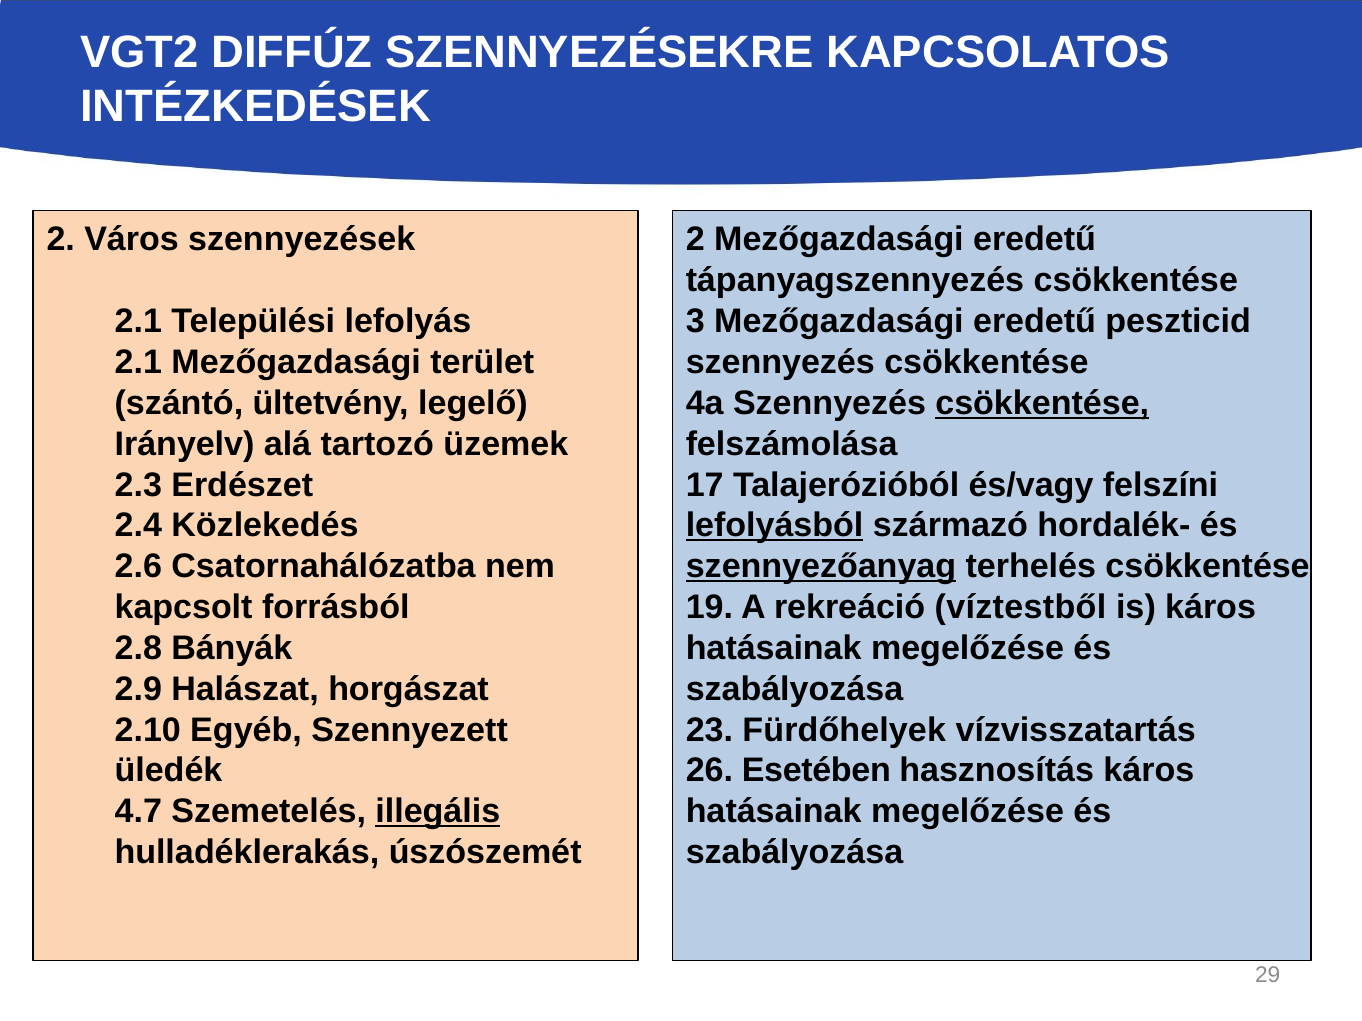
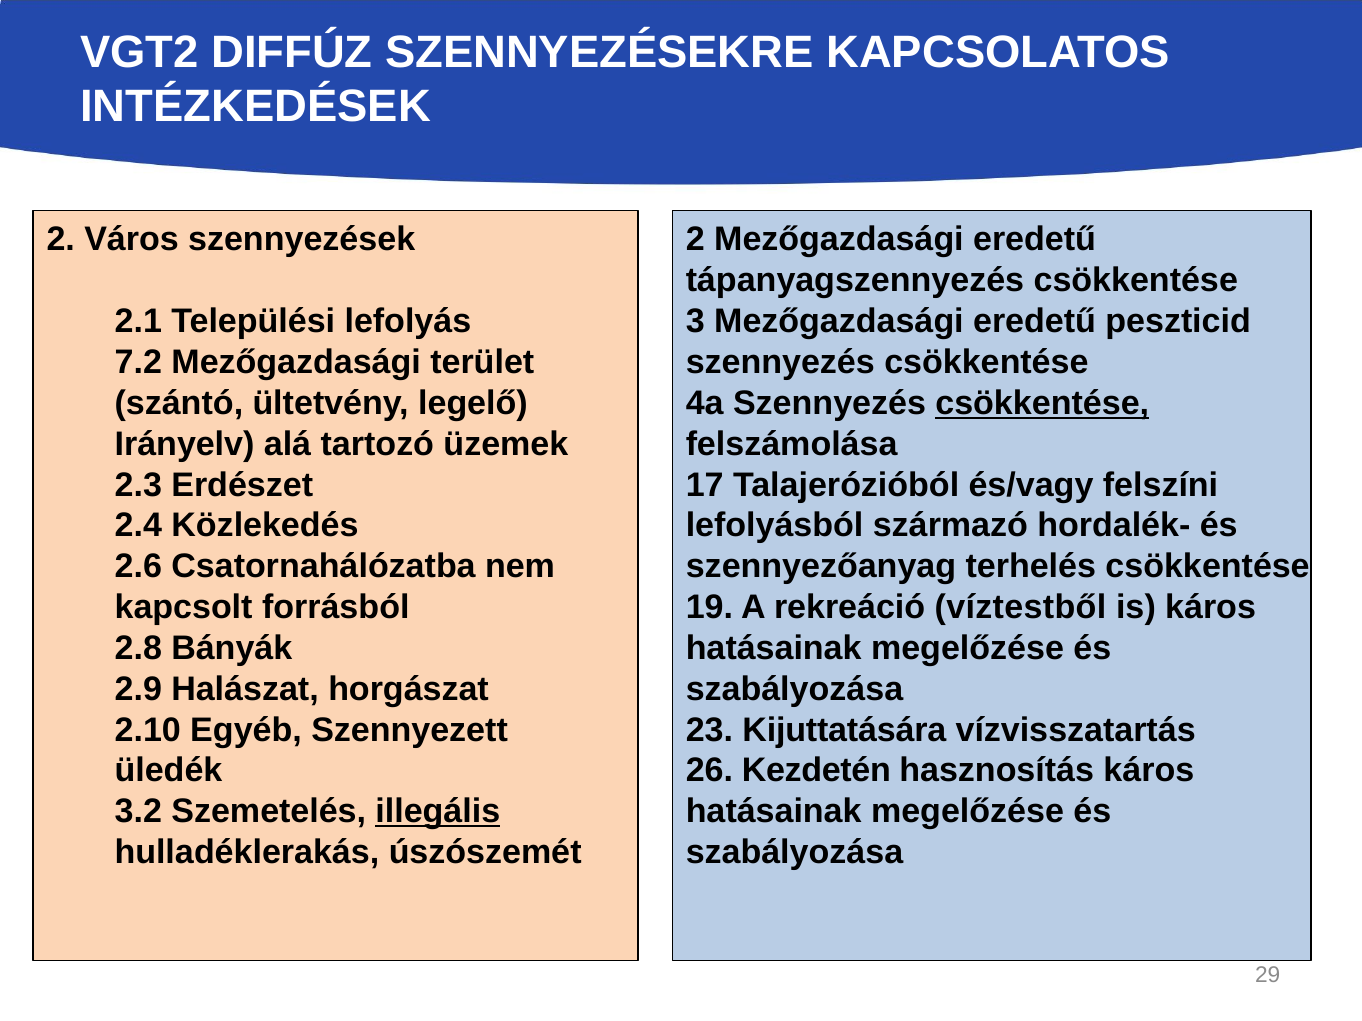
2.1: 2.1 -> 7.2 (138, 362)
lefolyásból underline: present -> none (775, 526)
szennyezőanyag underline: present -> none (821, 567)
Fürdőhelyek: Fürdőhelyek -> Kijuttatására (844, 730)
Esetében: Esetében -> Kezdetén (816, 771)
4.7: 4.7 -> 3.2 (138, 812)
